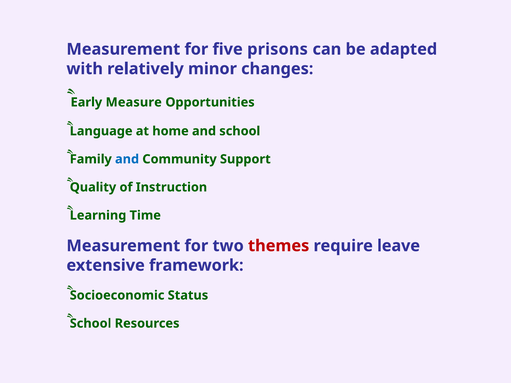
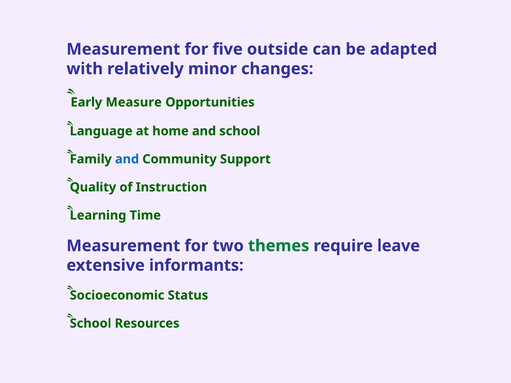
prisons: prisons -> outside (278, 49)
themes colour: red -> green (279, 246)
framework: framework -> informants (196, 266)
